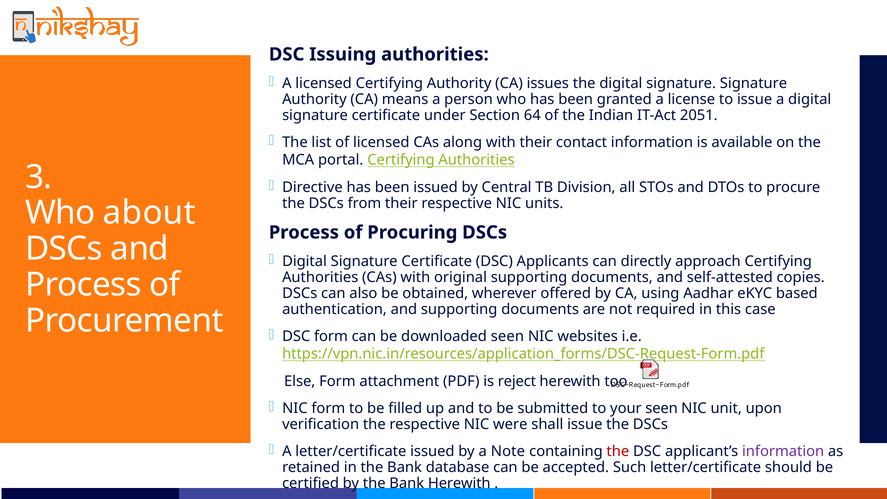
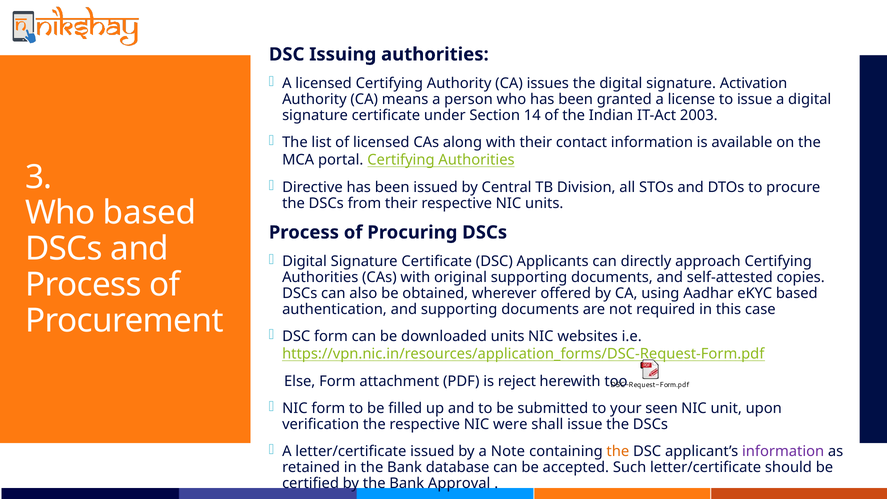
signature Signature: Signature -> Activation (754, 83)
64: 64 -> 14 (532, 115)
2051: 2051 -> 2003 (699, 115)
Who about: about -> based (150, 213)
downloaded seen: seen -> units (508, 336)
the colour: red -> orange (618, 451)
Bank Herewith: Herewith -> Approval (459, 483)
